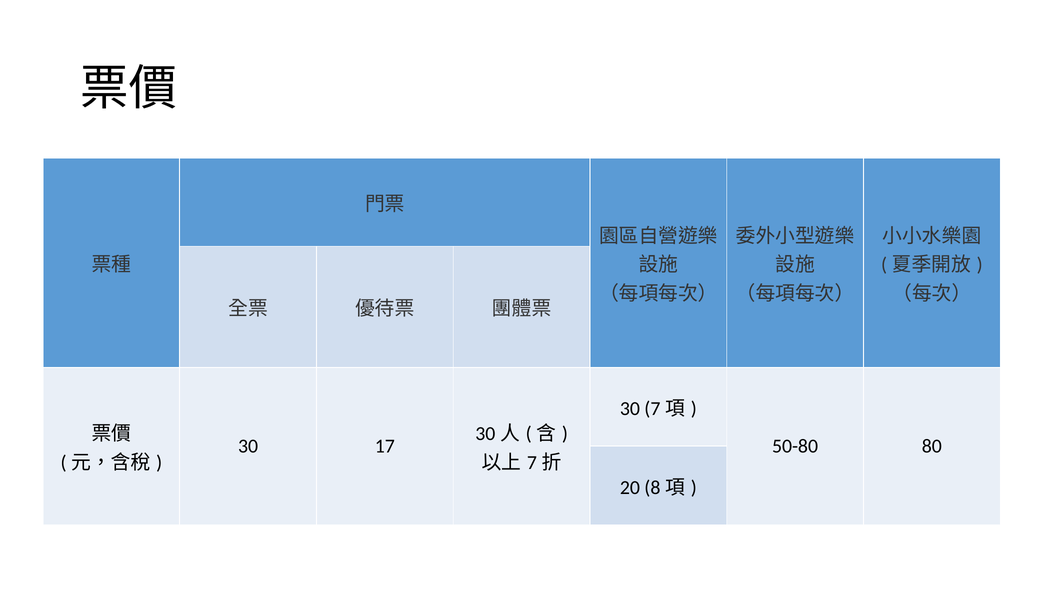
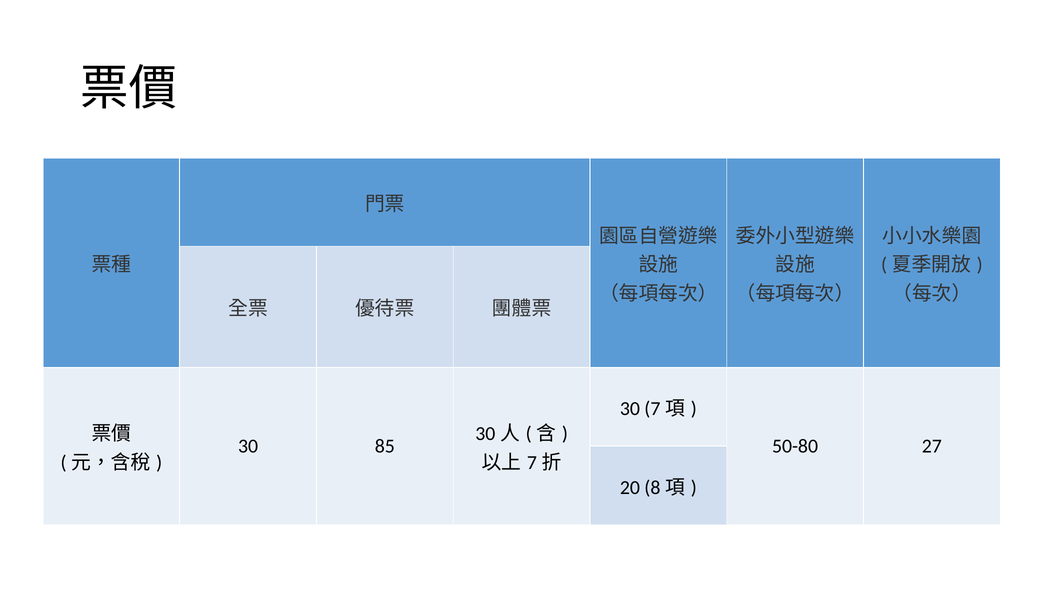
17: 17 -> 85 (385, 446)
80: 80 -> 27 (932, 446)
